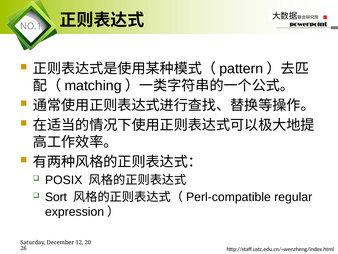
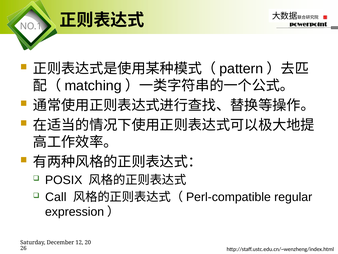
Sort: Sort -> Call (56, 197)
